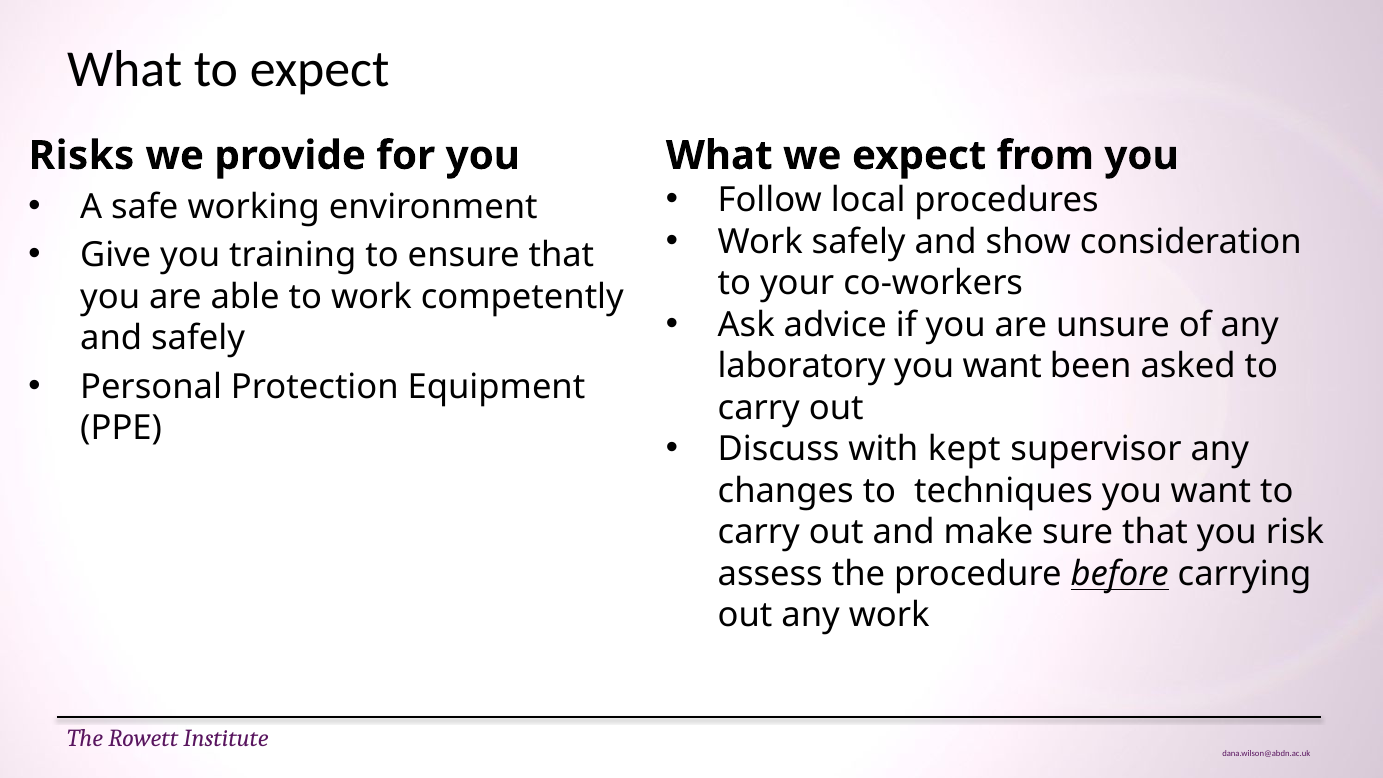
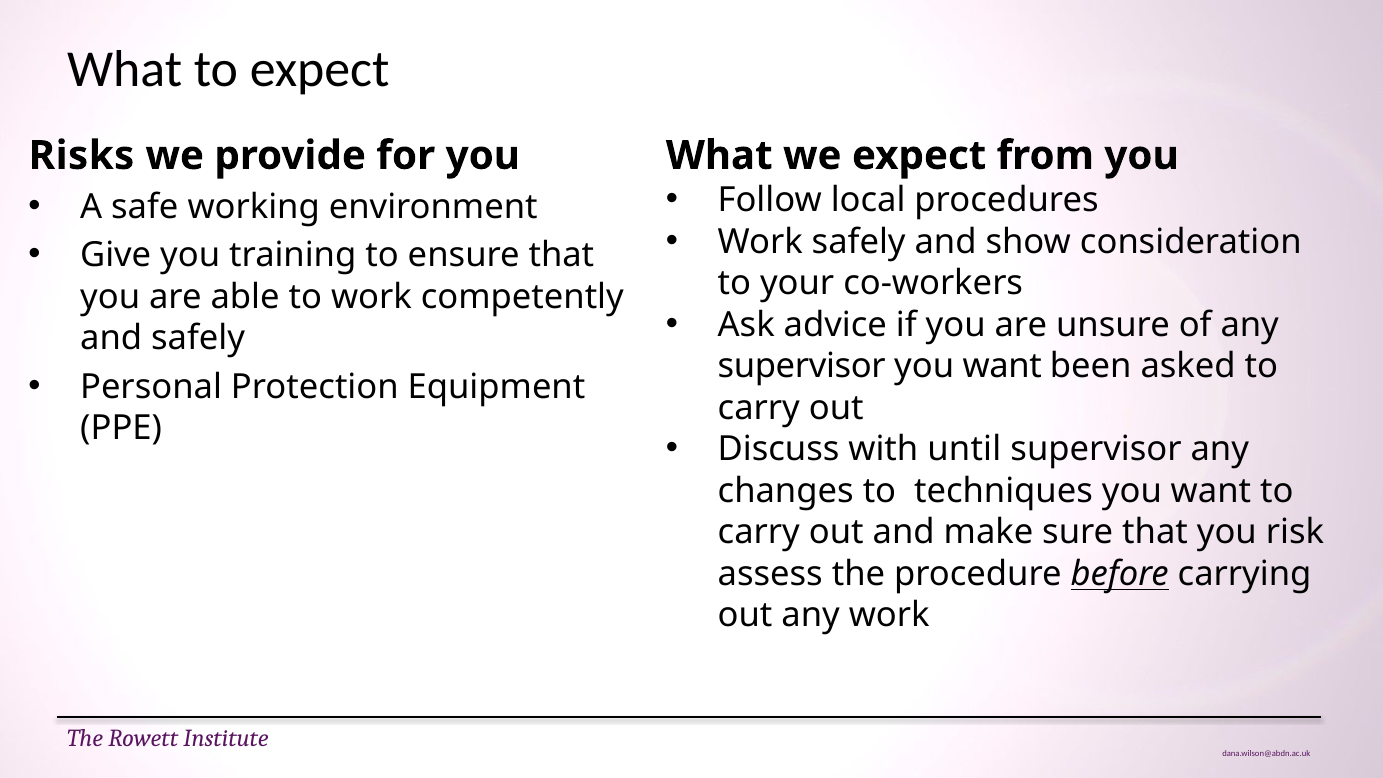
laboratory: laboratory -> supervisor (802, 366)
kept: kept -> until (964, 449)
